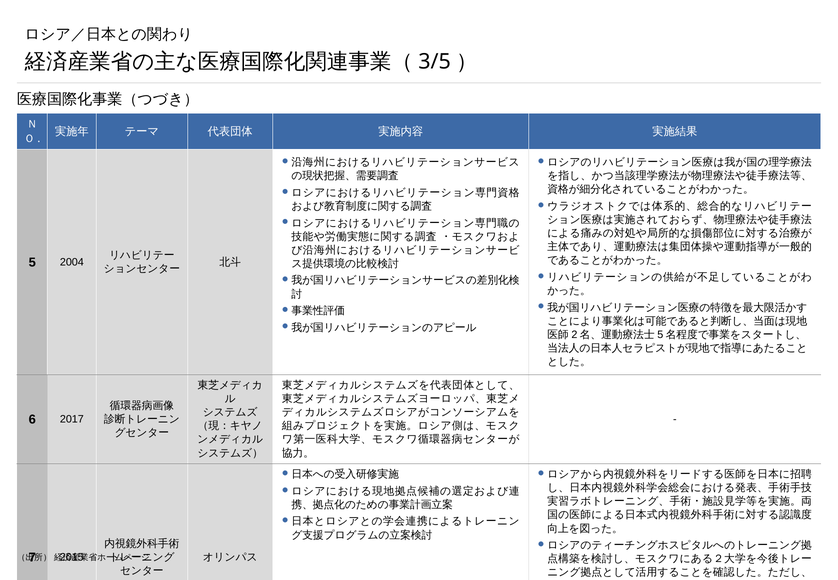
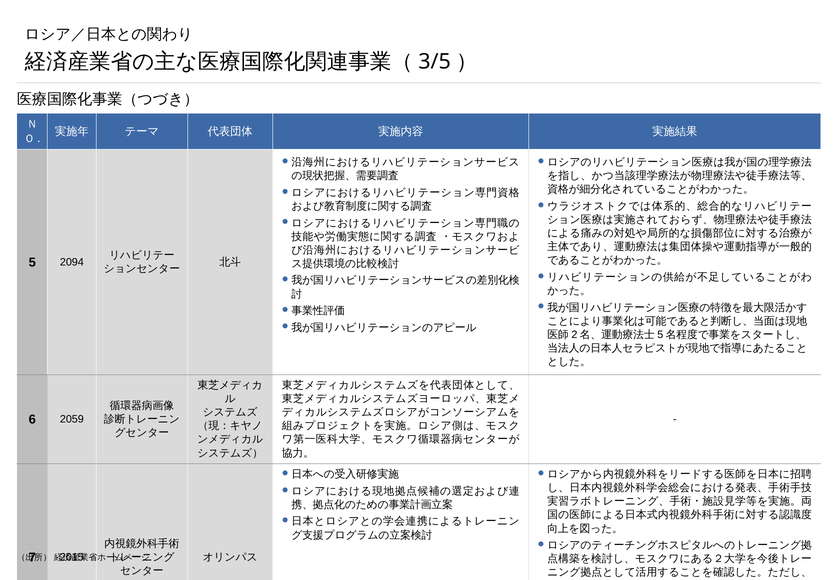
2004: 2004 -> 2094 (72, 262)
2017: 2017 -> 2059 (72, 419)
